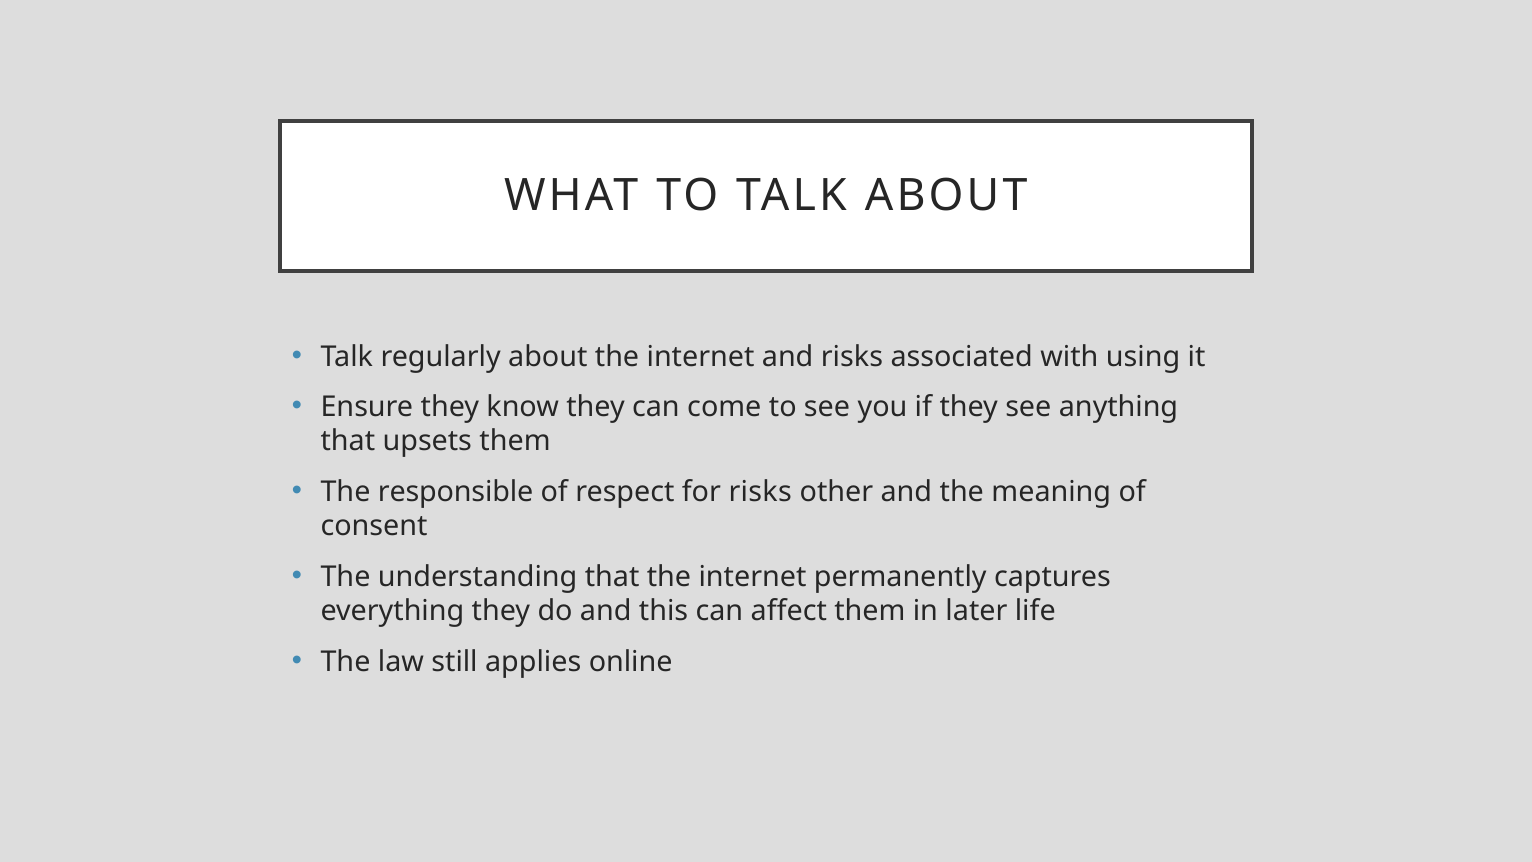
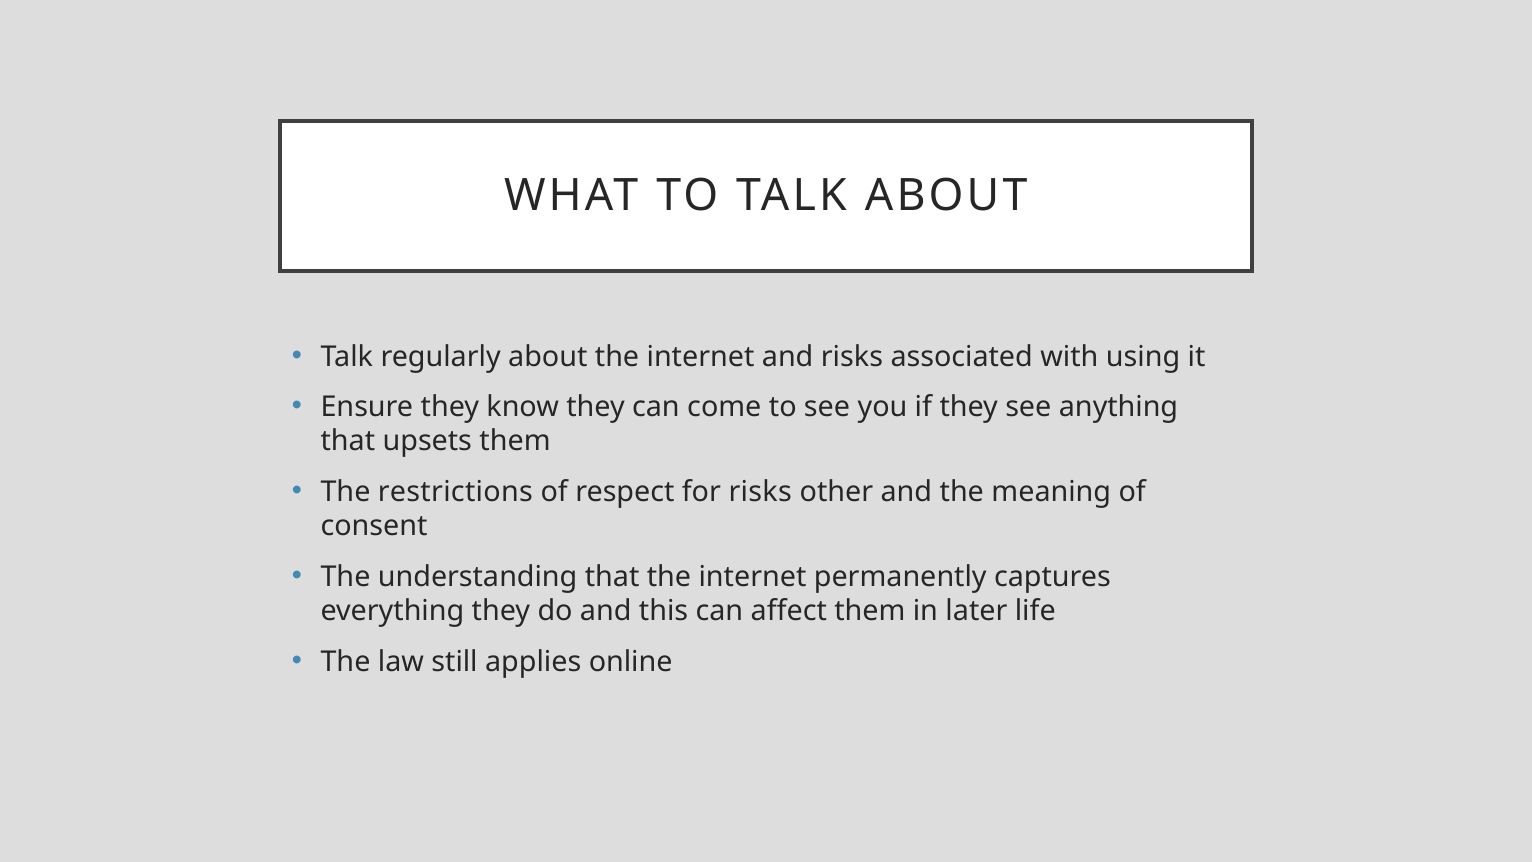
responsible: responsible -> restrictions (455, 492)
